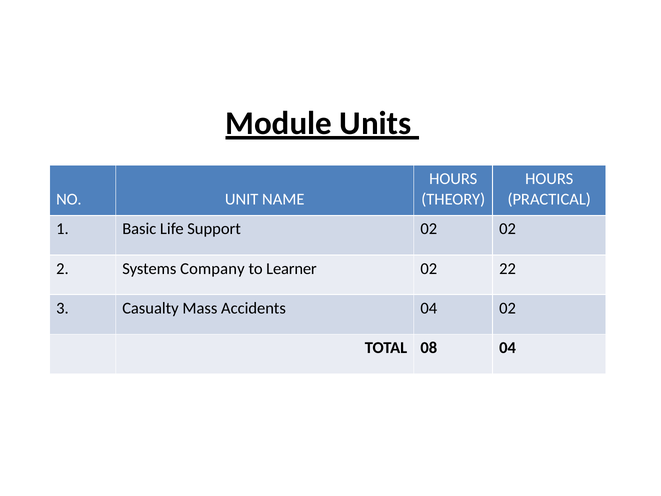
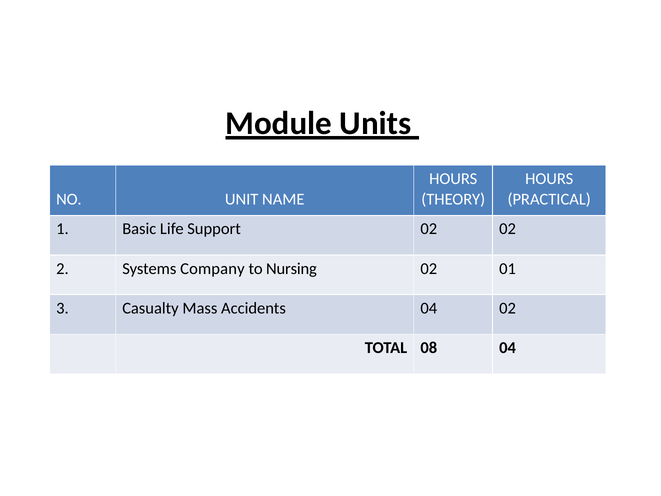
Learner: Learner -> Nursing (291, 268)
22: 22 -> 01 (508, 268)
